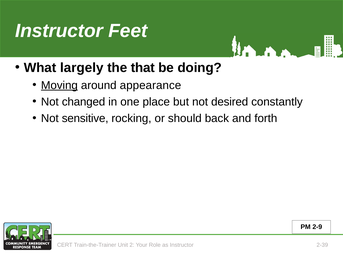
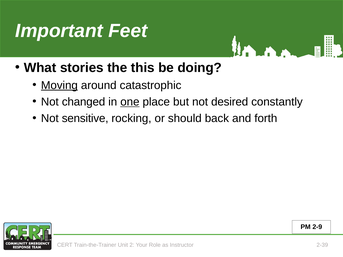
Instructor: Instructor -> Important (59, 31)
largely: largely -> stories (82, 68)
that: that -> this (143, 68)
appearance: appearance -> catastrophic (151, 85)
one underline: none -> present (130, 102)
